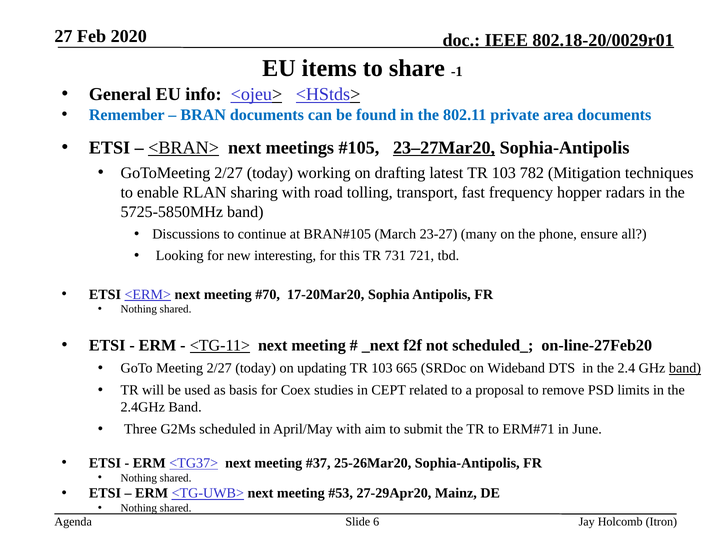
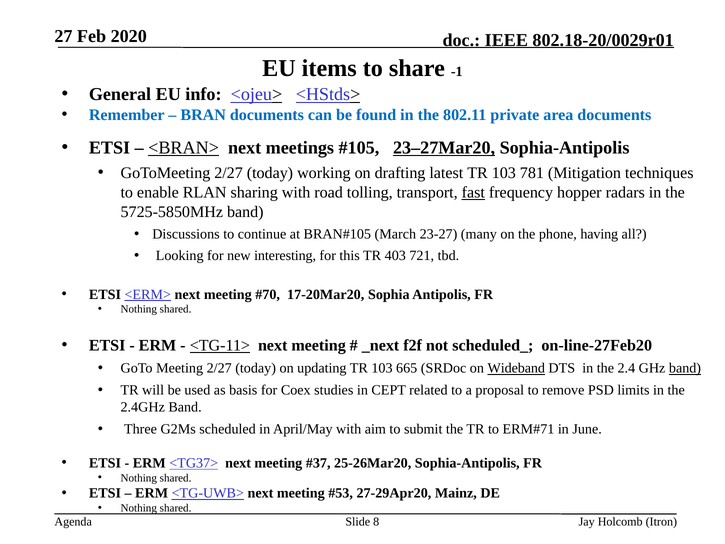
782: 782 -> 781 (532, 173)
fast underline: none -> present (473, 192)
ensure: ensure -> having (599, 234)
731: 731 -> 403 (395, 256)
Wideband underline: none -> present (516, 368)
6: 6 -> 8 (376, 521)
